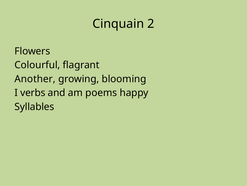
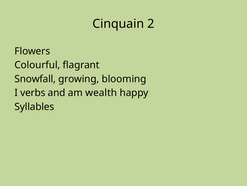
Another: Another -> Snowfall (35, 79)
poems: poems -> wealth (101, 92)
